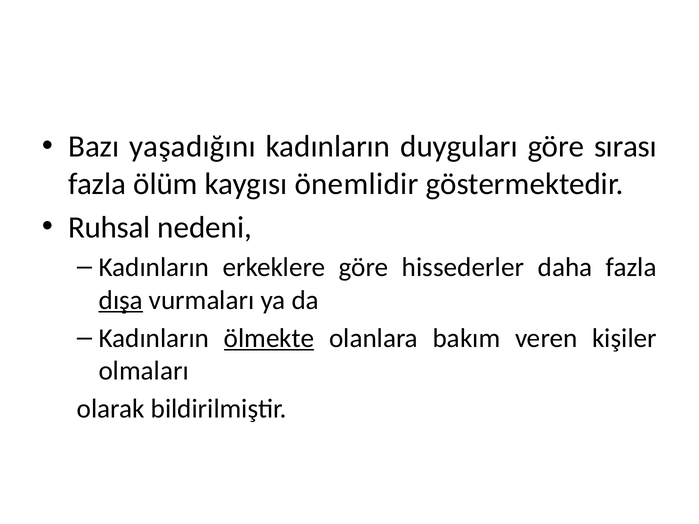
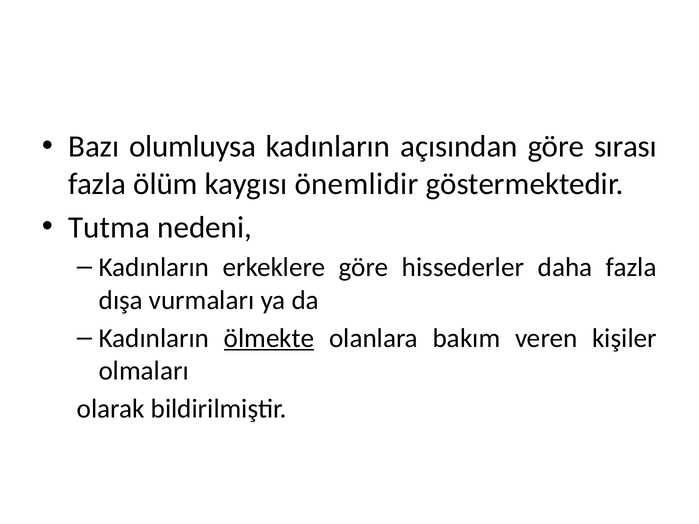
yaşadığını: yaşadığını -> olumluysa (193, 147)
duyguları: duyguları -> açısından (459, 147)
Ruhsal: Ruhsal -> Tutma (109, 227)
dışa underline: present -> none (121, 300)
